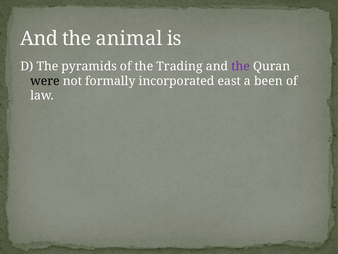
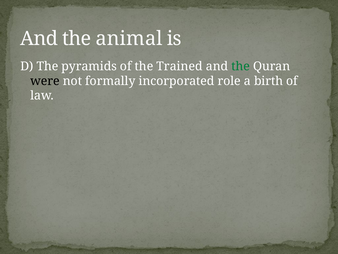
Trading: Trading -> Trained (180, 66)
the colour: purple -> green (241, 66)
east: east -> role (229, 81)
been: been -> birth (269, 81)
